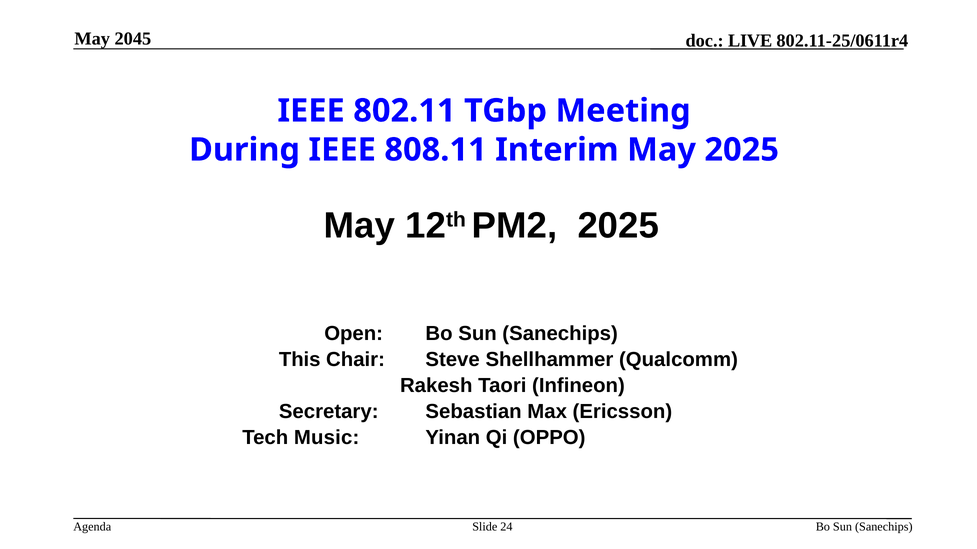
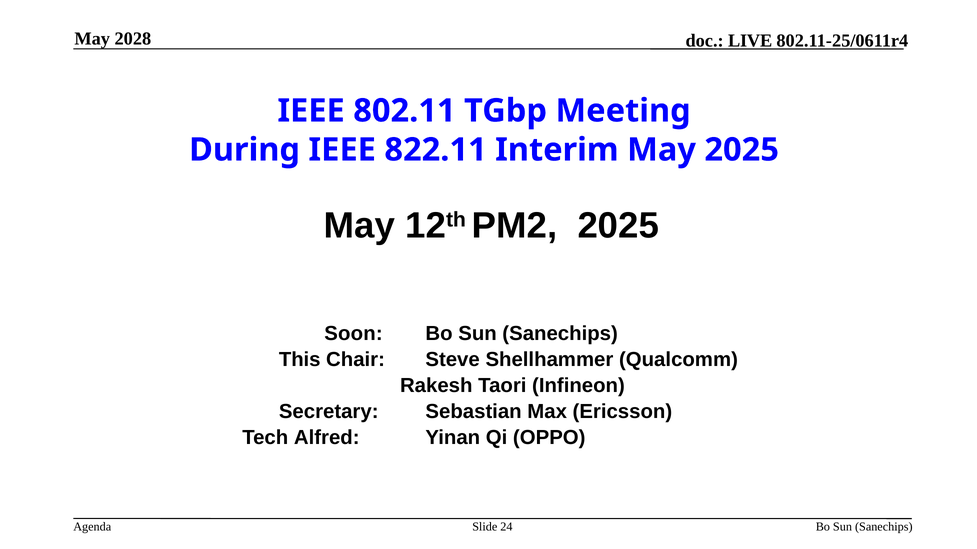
2045: 2045 -> 2028 (133, 39)
808.11: 808.11 -> 822.11 (436, 150)
Open: Open -> Soon (354, 334)
Music: Music -> Alfred (327, 438)
